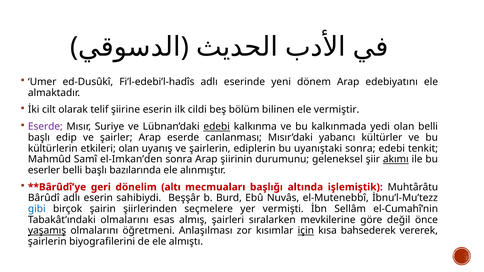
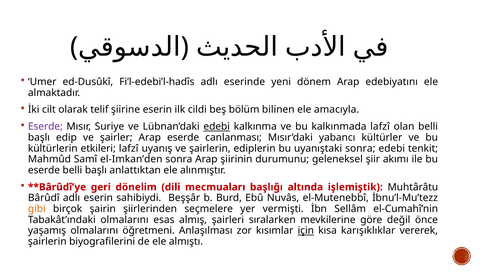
vermiştir: vermiştir -> amacıyla (337, 110)
kalkınmada yedi: yedi -> lafzî (380, 127)
etkileri olan: olan -> lafzî (129, 149)
akımı underline: present -> none (396, 159)
eserler: eserler -> eserde (44, 170)
bazılarında: bazılarında -> anlattıktan (135, 170)
altı: altı -> dili (171, 187)
gibi colour: blue -> orange (37, 209)
yaşamış underline: present -> none (47, 231)
bahsederek: bahsederek -> karışıklıklar (368, 231)
